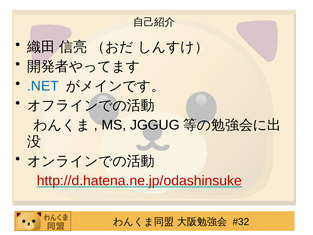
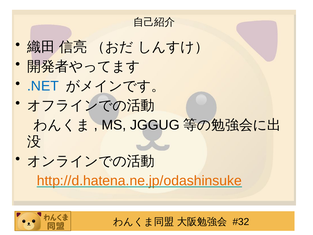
http://d.hatena.ne.jp/odashinsuke colour: red -> orange (139, 181)
